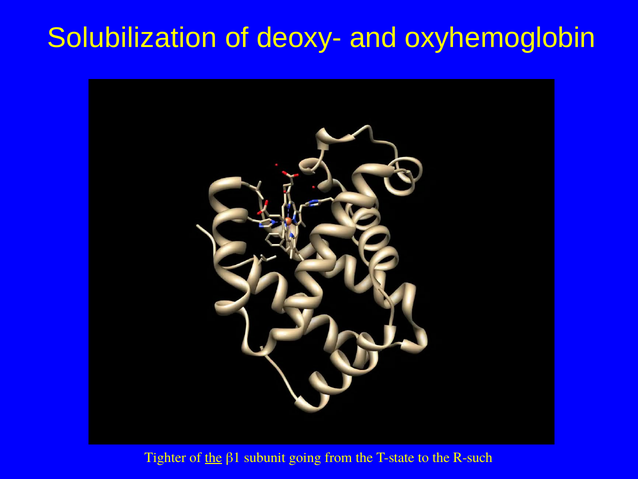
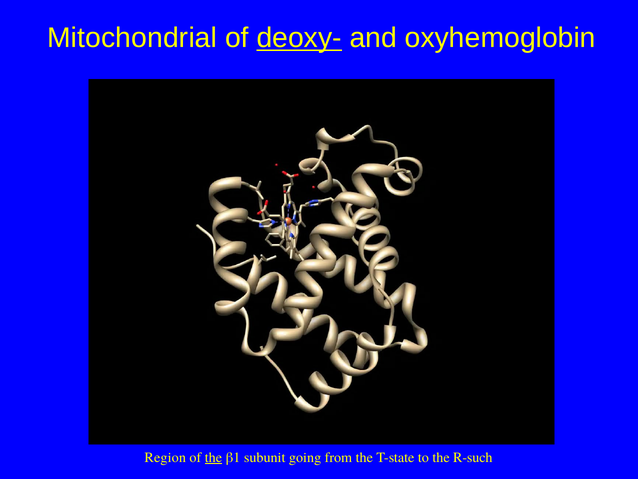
Solubilization: Solubilization -> Mitochondrial (132, 38)
deoxy- underline: none -> present (299, 38)
Tighter: Tighter -> Region (165, 457)
